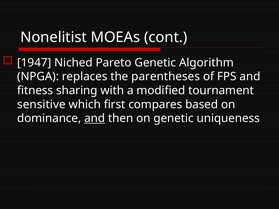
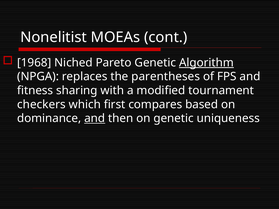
1947: 1947 -> 1968 (34, 63)
Algorithm underline: none -> present (206, 63)
sensitive: sensitive -> checkers (41, 105)
